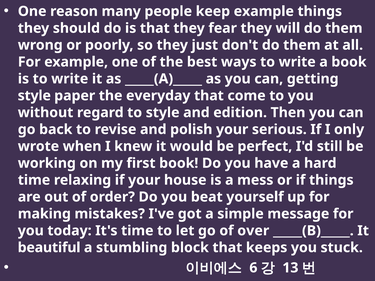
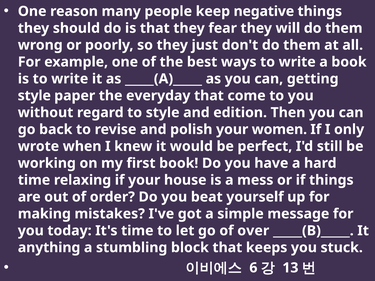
keep example: example -> negative (264, 11)
serious: serious -> women (279, 130)
beautiful: beautiful -> anything (49, 248)
